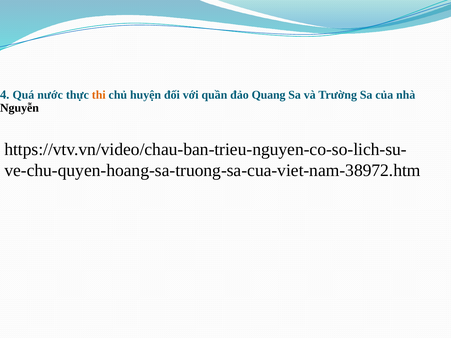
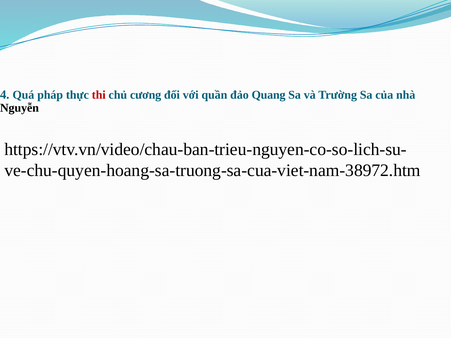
nước: nước -> pháp (50, 95)
thi colour: orange -> red (99, 95)
huyện: huyện -> cương (146, 95)
